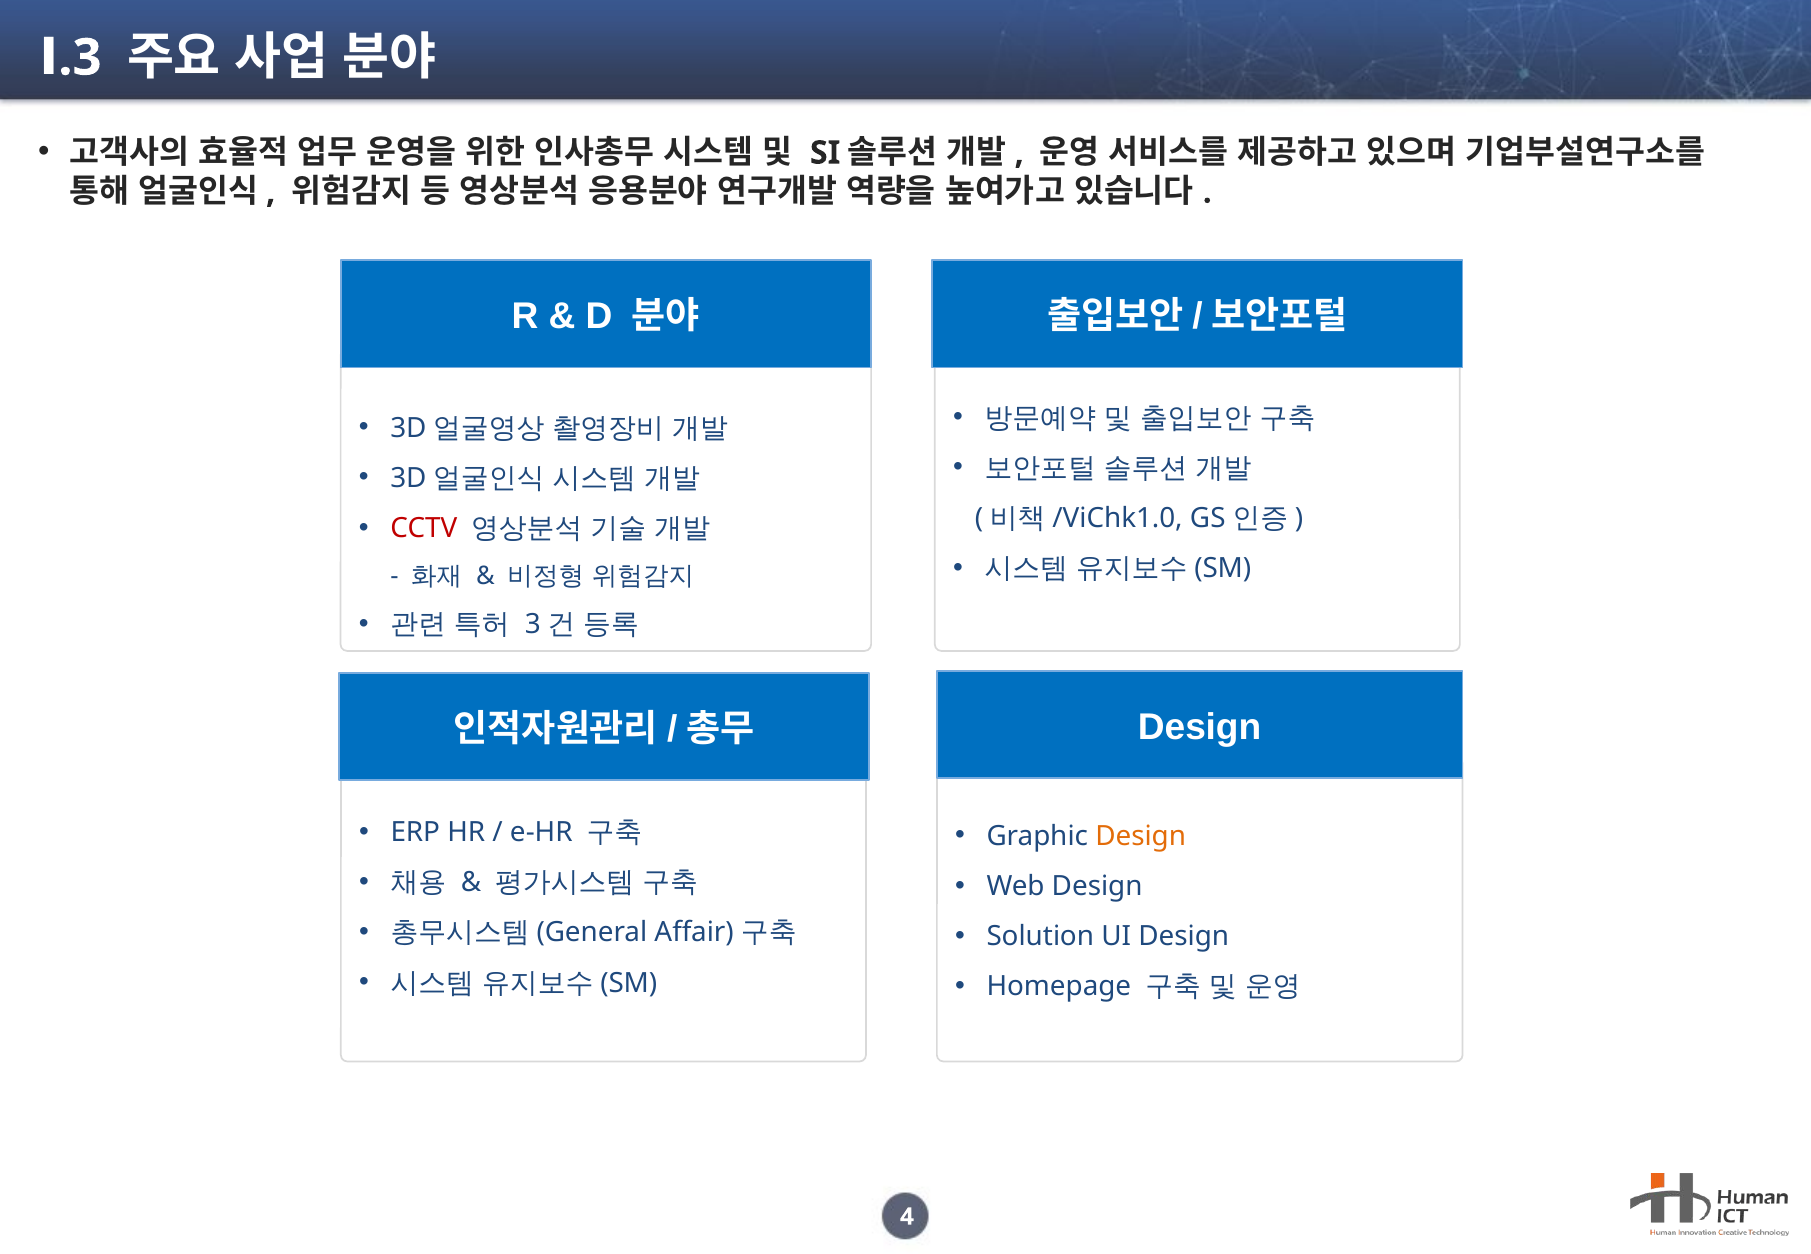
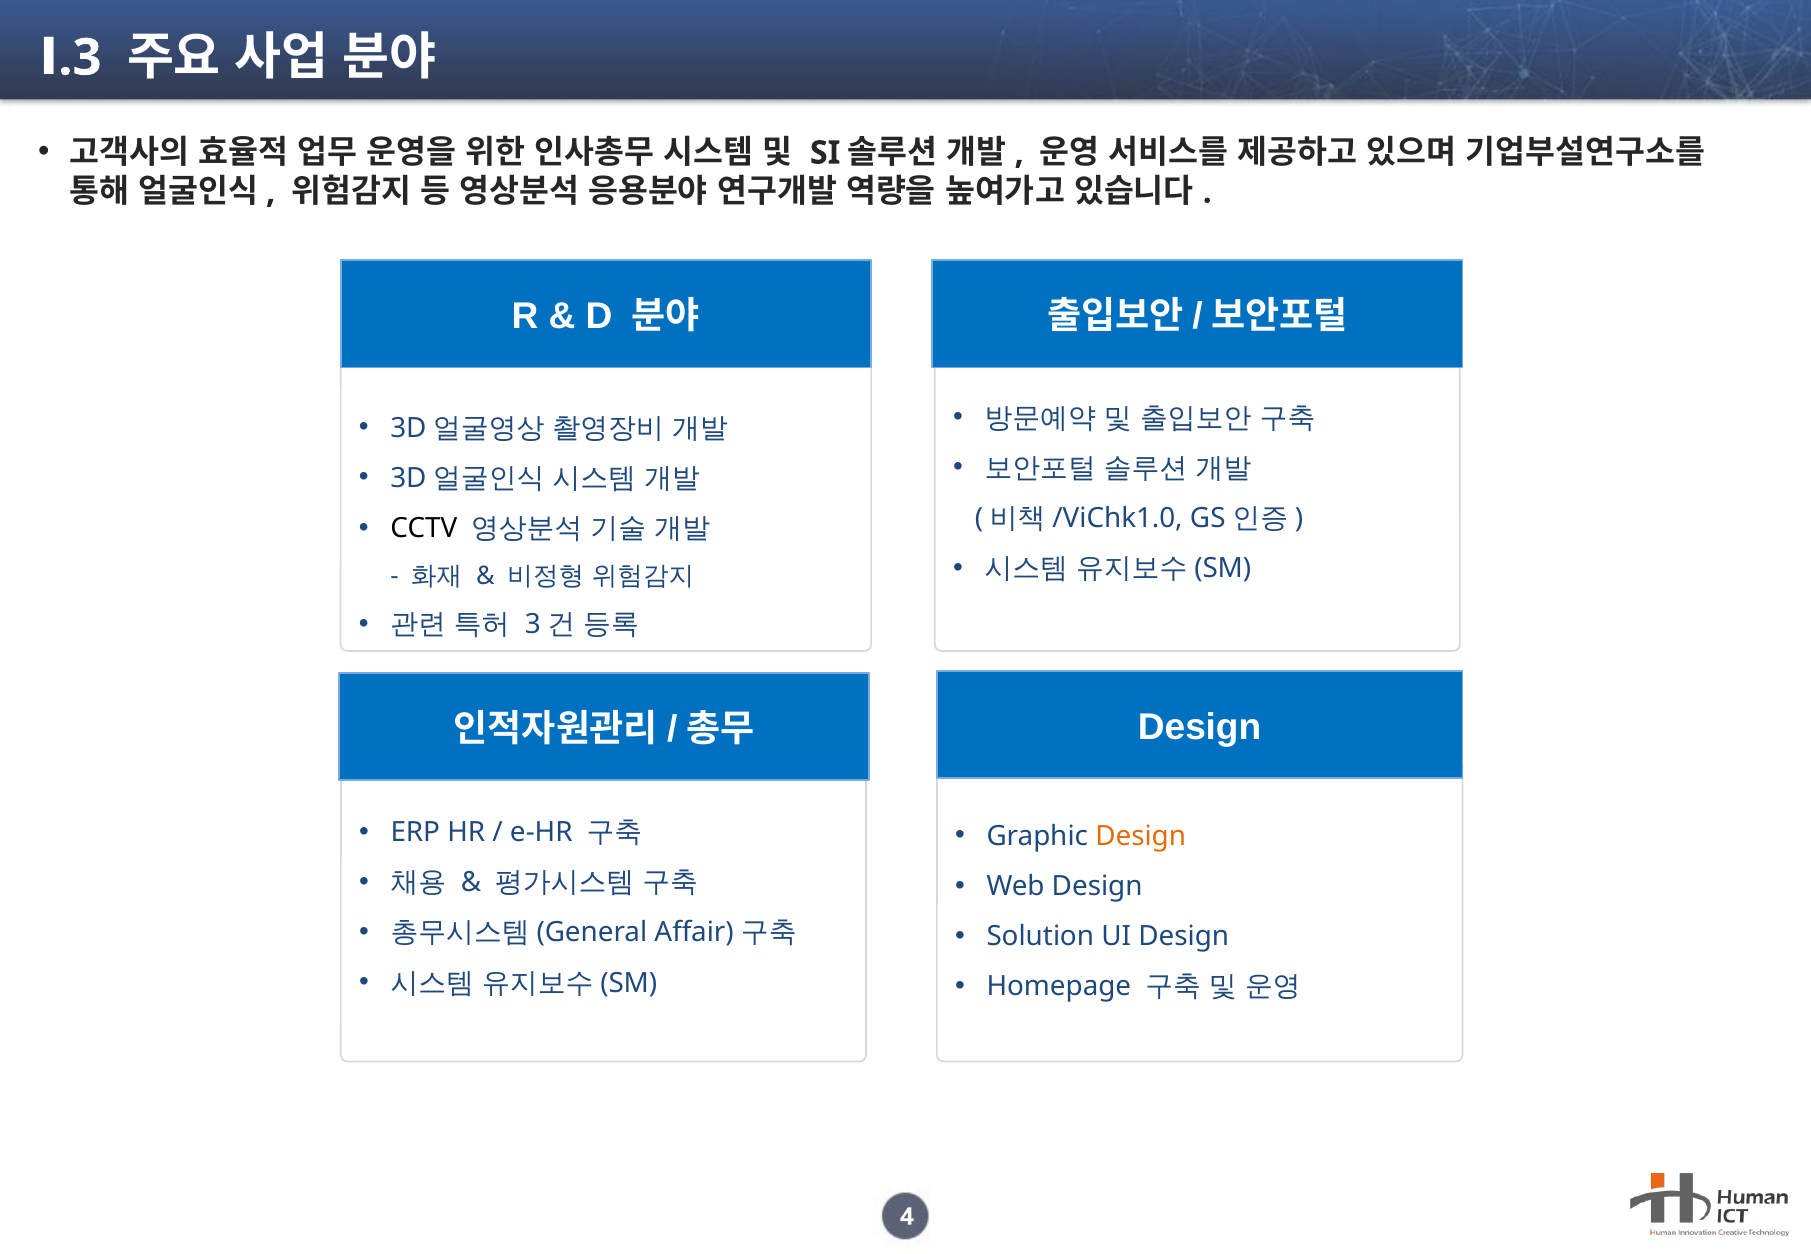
CCTV colour: red -> black (424, 528)
